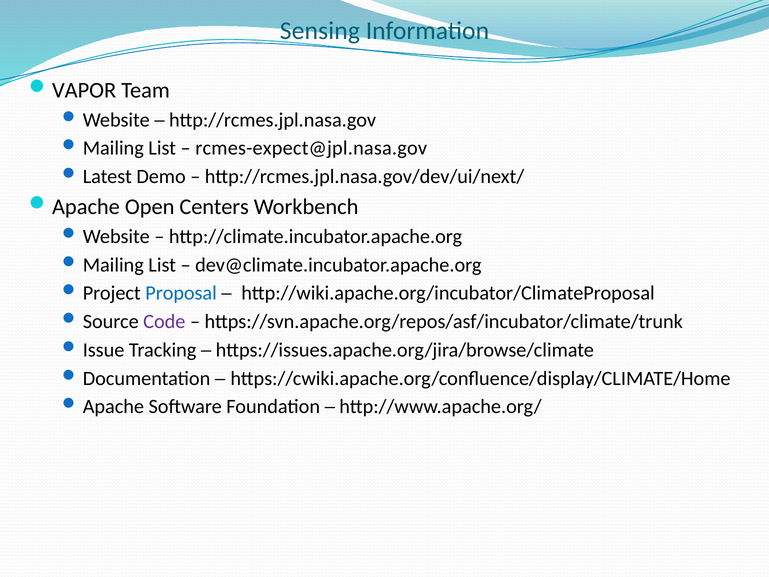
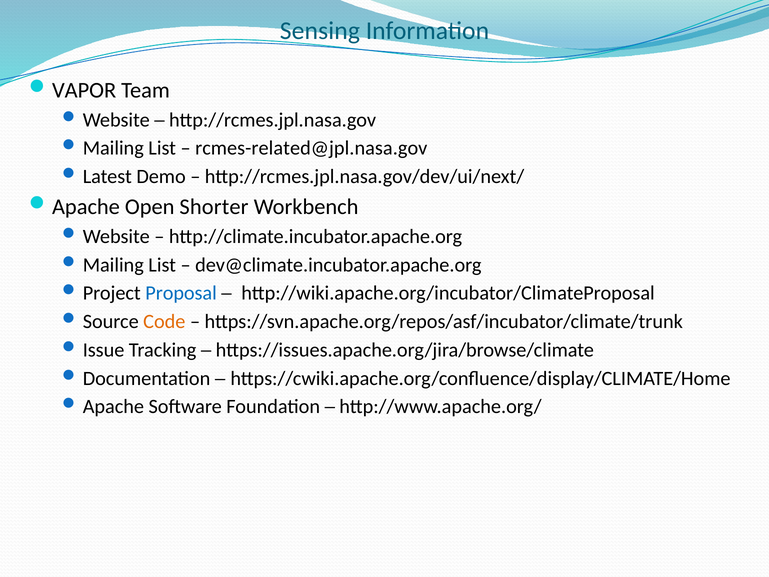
rcmes-expect@jpl.nasa.gov: rcmes-expect@jpl.nasa.gov -> rcmes-related@jpl.nasa.gov (311, 148)
Centers: Centers -> Shorter (214, 207)
Code colour: purple -> orange (164, 321)
